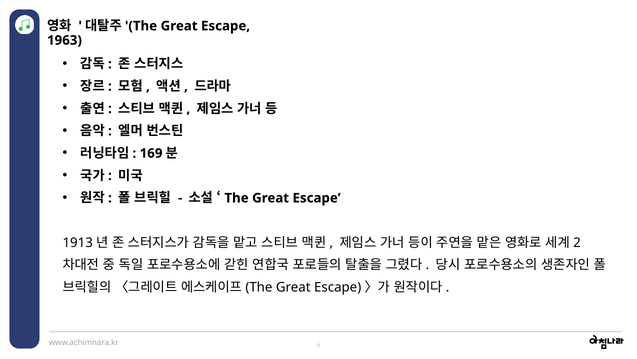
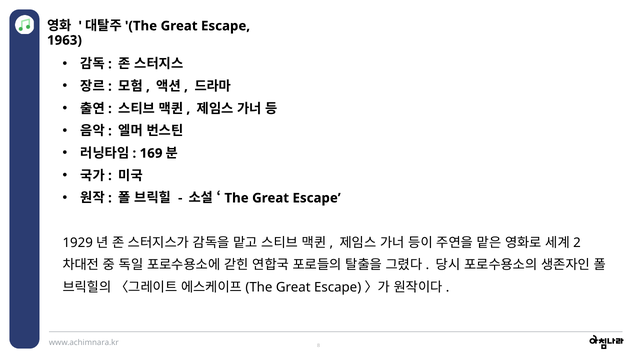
1913: 1913 -> 1929 (78, 242)
